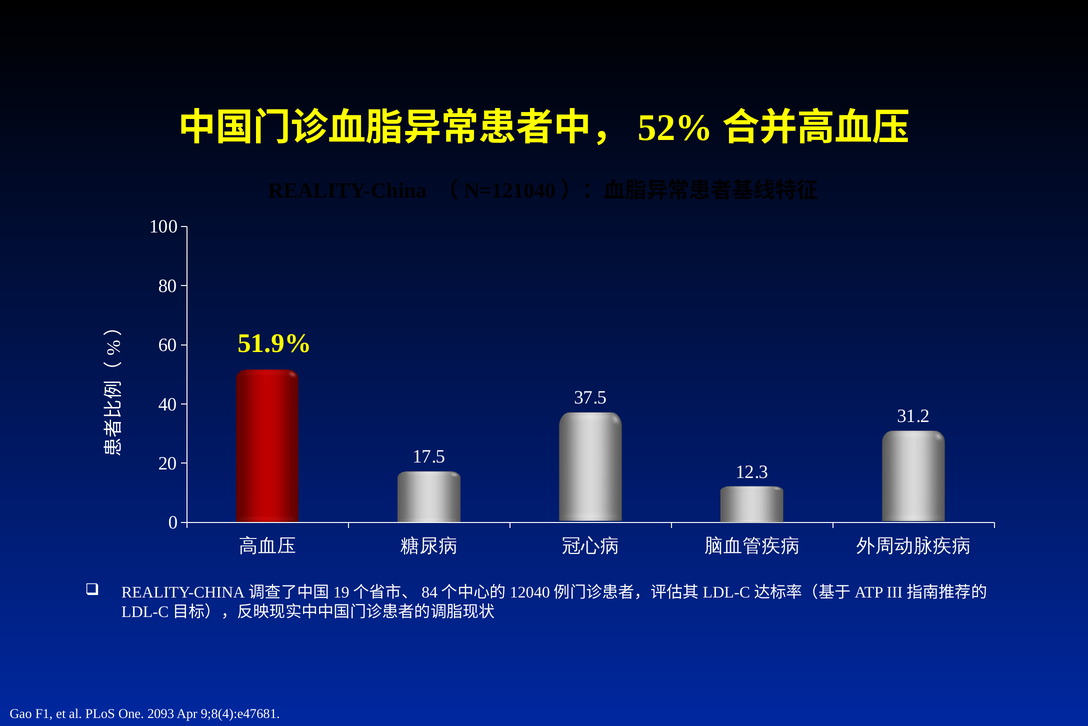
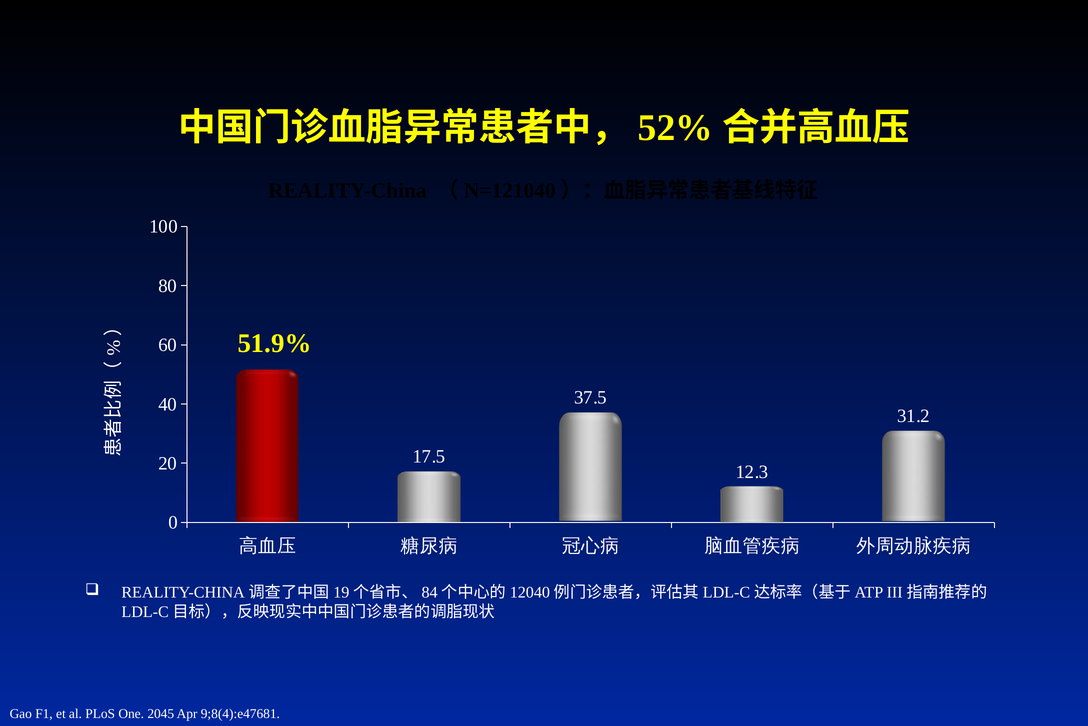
2093: 2093 -> 2045 (161, 713)
